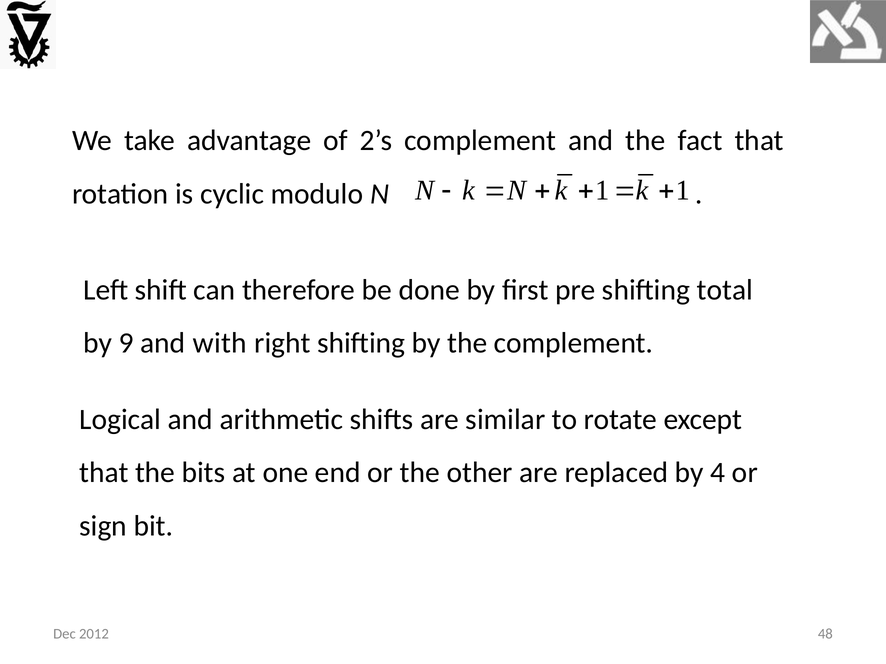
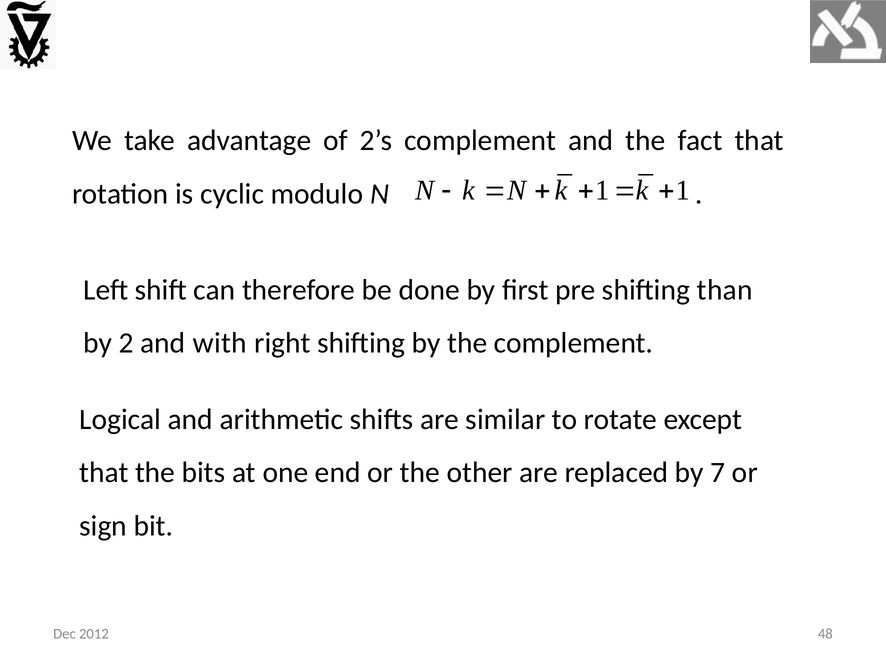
total: total -> than (725, 290)
9: 9 -> 2 (126, 343)
4: 4 -> 7 (718, 473)
